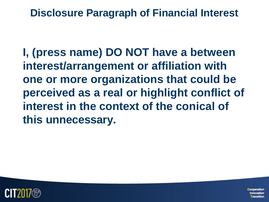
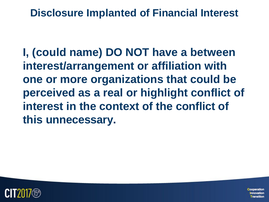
Paragraph: Paragraph -> Implanted (112, 13)
I press: press -> could (49, 52)
the conical: conical -> conflict (196, 106)
